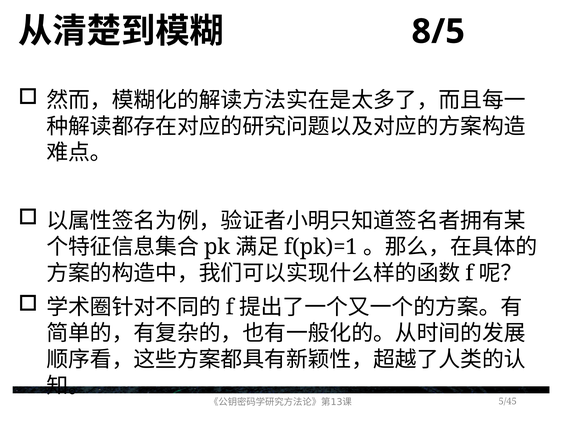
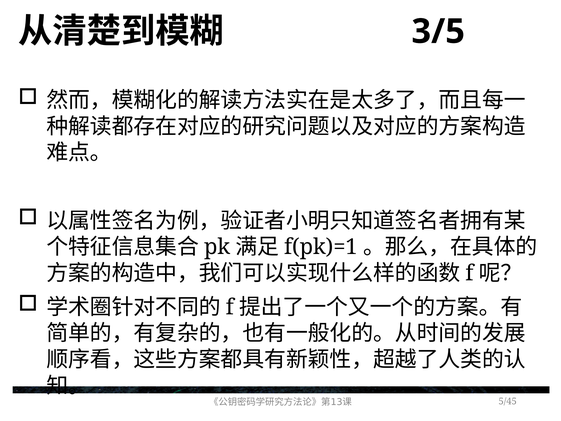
8/5: 8/5 -> 3/5 (438, 32)
